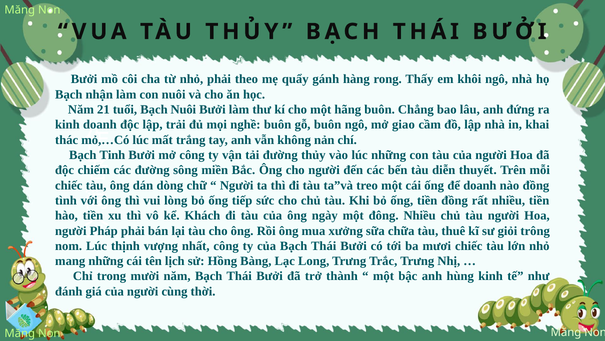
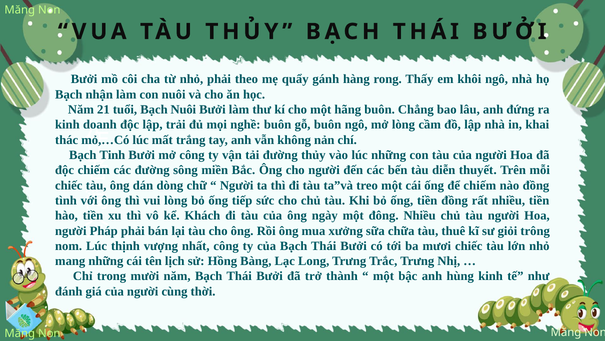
mở giao: giao -> lòng (404, 125)
để doanh: doanh -> chiếm (480, 185)
